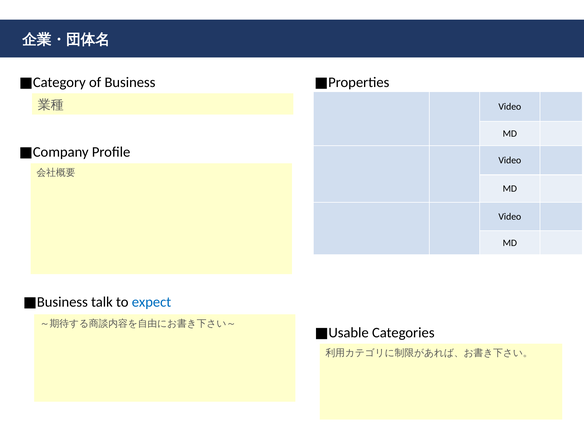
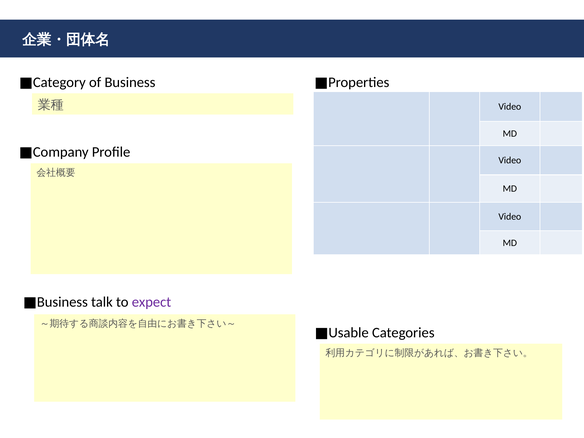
expect colour: blue -> purple (151, 302)
